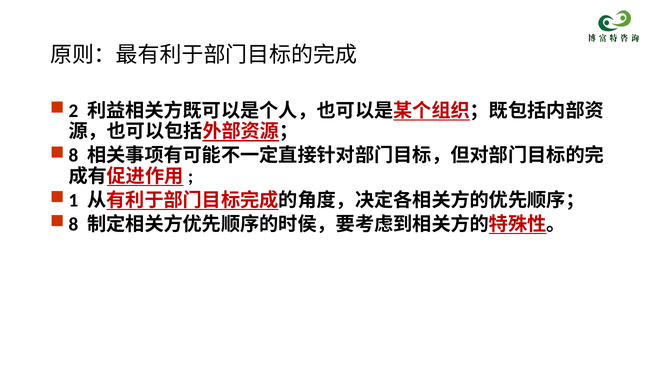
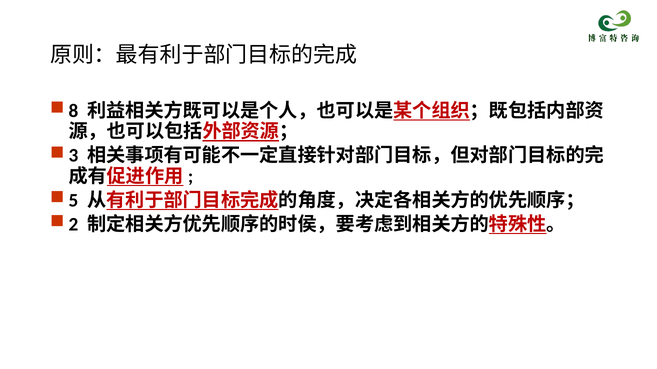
2: 2 -> 8 (73, 111)
8: 8 -> 3 (73, 156)
1: 1 -> 5 (73, 201)
8: 8 -> 2 (73, 225)
